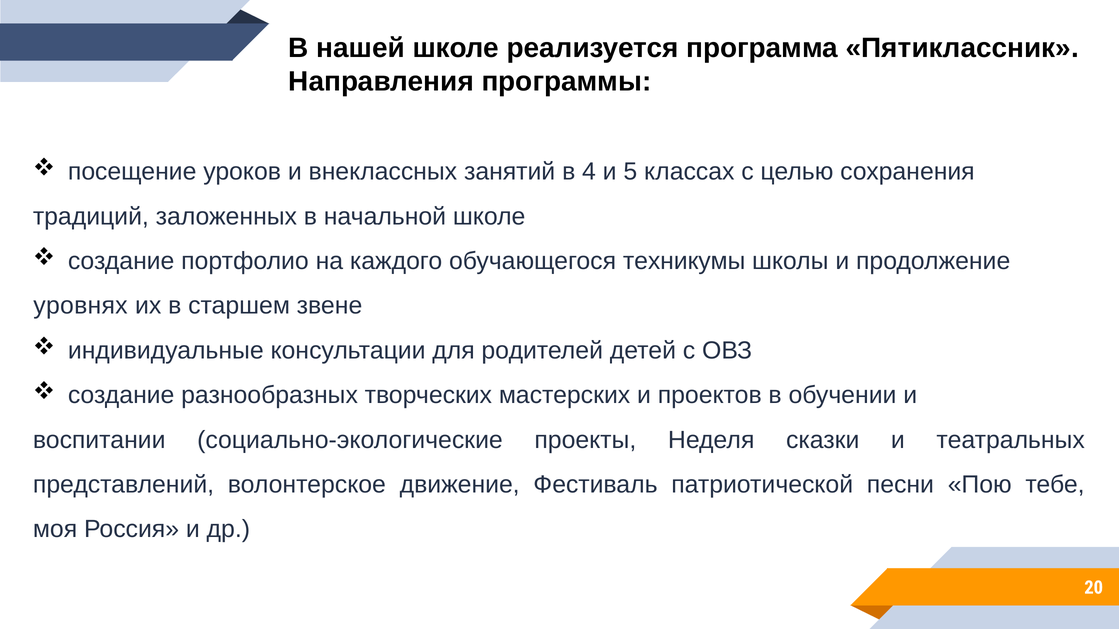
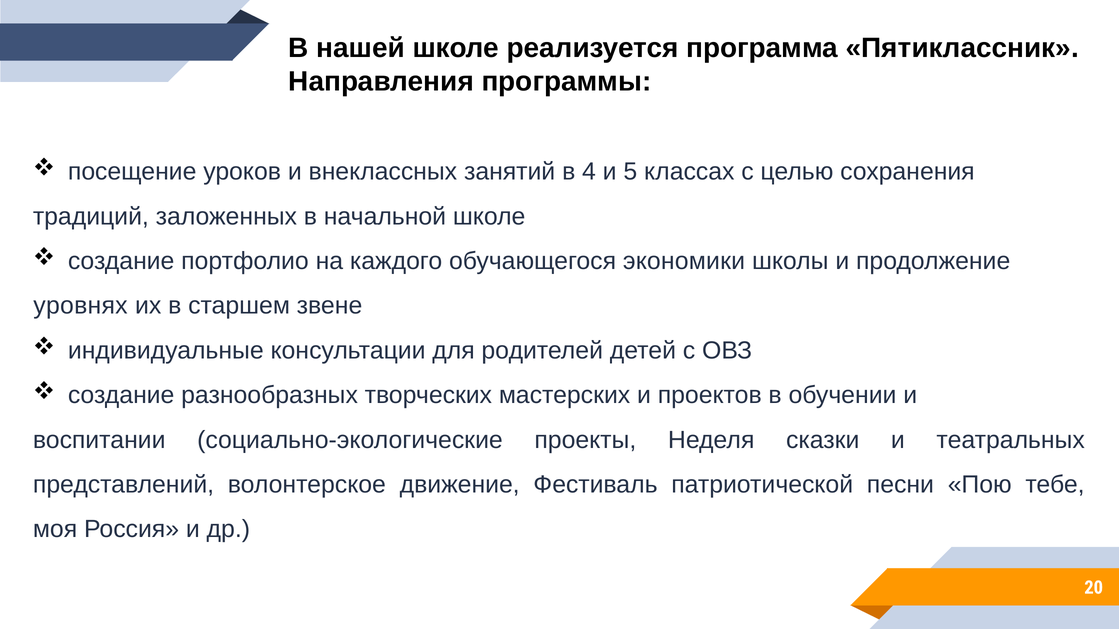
техникумы: техникумы -> экономики (684, 261)
